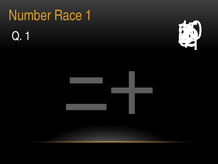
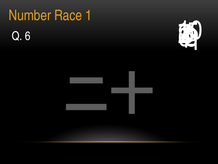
Q 1: 1 -> 6 (28, 36)
